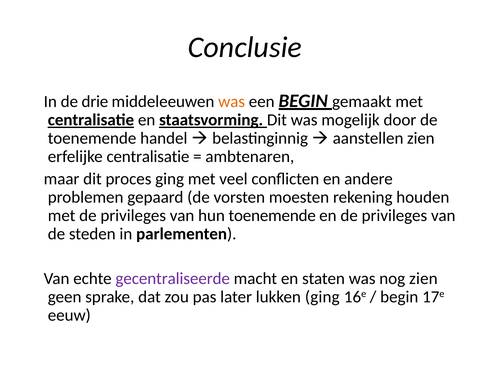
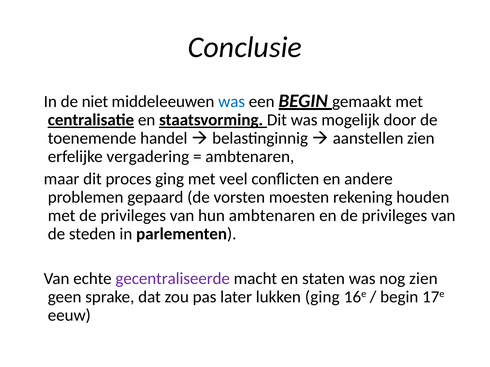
drie: drie -> niet (95, 102)
was colour: orange -> blue (232, 102)
erfelijke centralisatie: centralisatie -> vergadering (148, 157)
hun toenemende: toenemende -> ambtenaren (272, 216)
